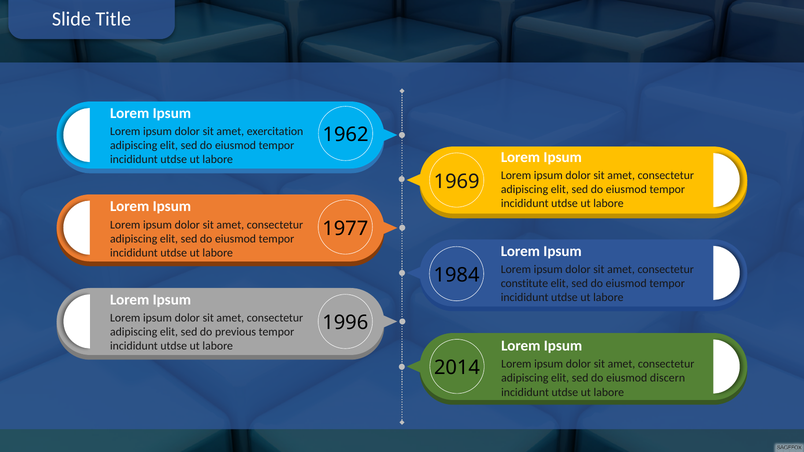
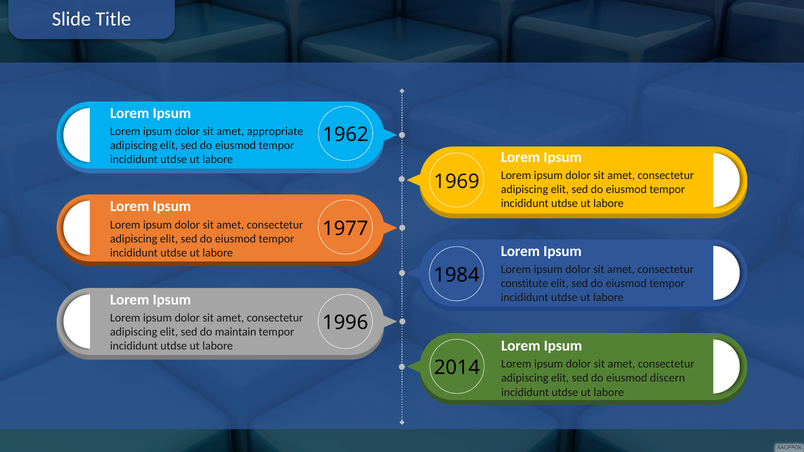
exercitation: exercitation -> appropriate (275, 131)
previous: previous -> maintain (236, 332)
